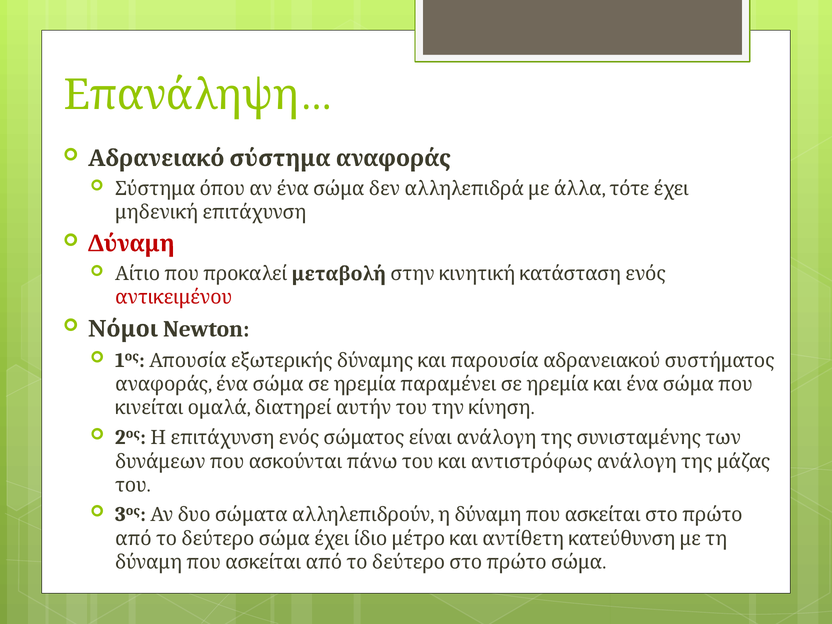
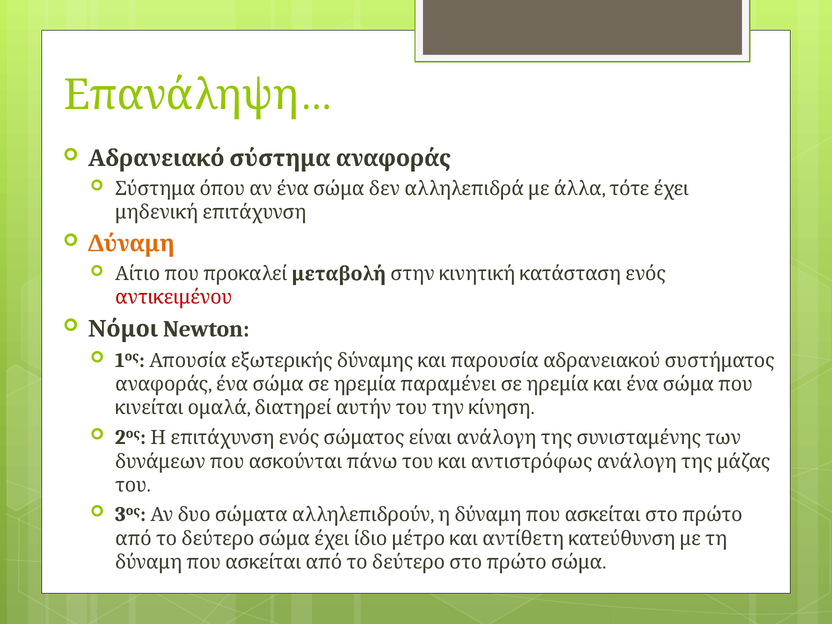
Δύναμη colour: red -> orange (131, 244)
